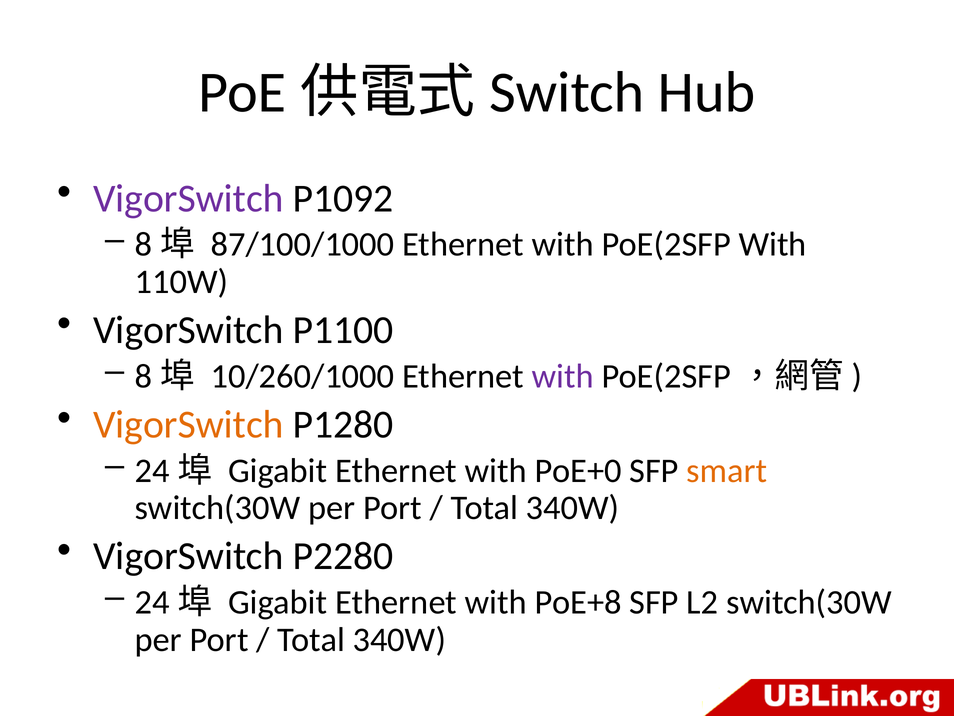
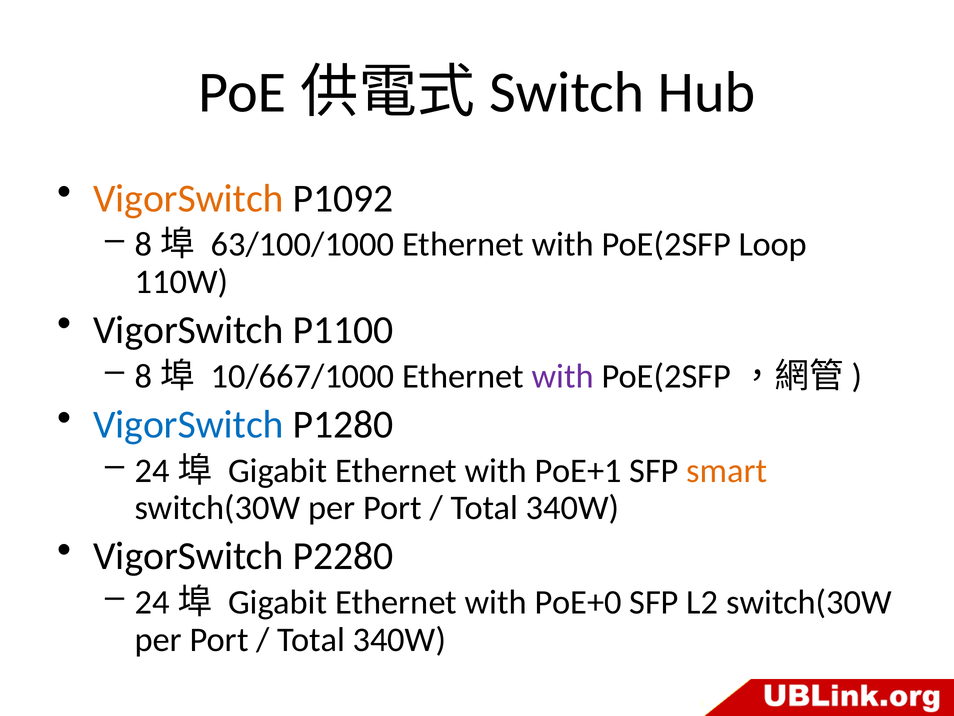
VigorSwitch colour: purple -> orange (188, 198)
87/100/1000: 87/100/1000 -> 63/100/1000 (303, 244)
PoE(2SFP With: With -> Loop (773, 244)
10/260/1000: 10/260/1000 -> 10/667/1000 (303, 376)
VigorSwitch colour: orange -> blue (188, 424)
PoE+0: PoE+0 -> PoE+1 (578, 470)
PoE+8: PoE+8 -> PoE+0 (578, 602)
